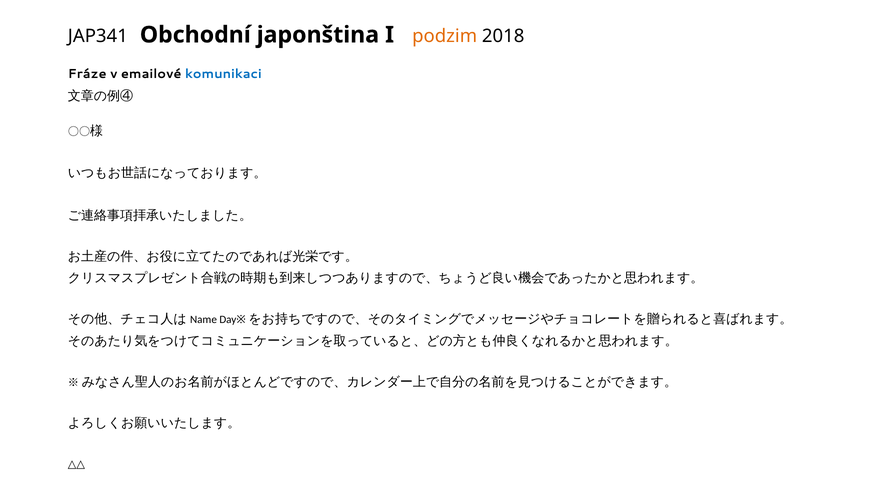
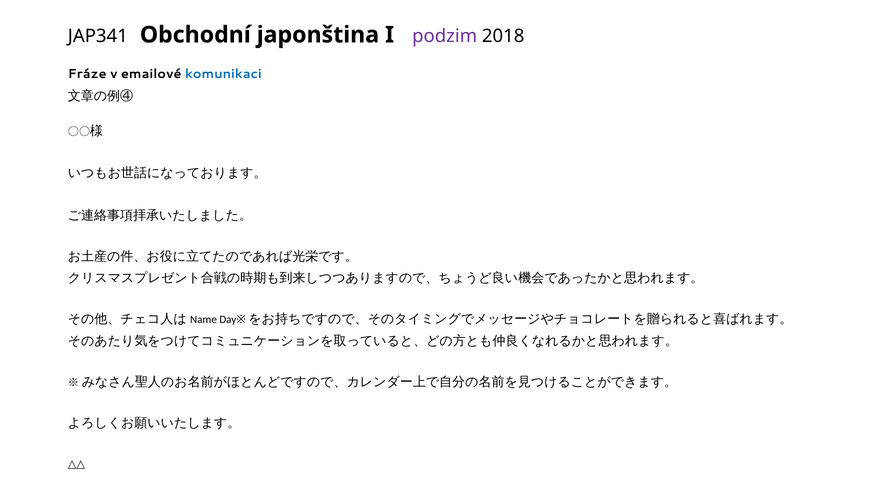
podzim colour: orange -> purple (445, 36)
